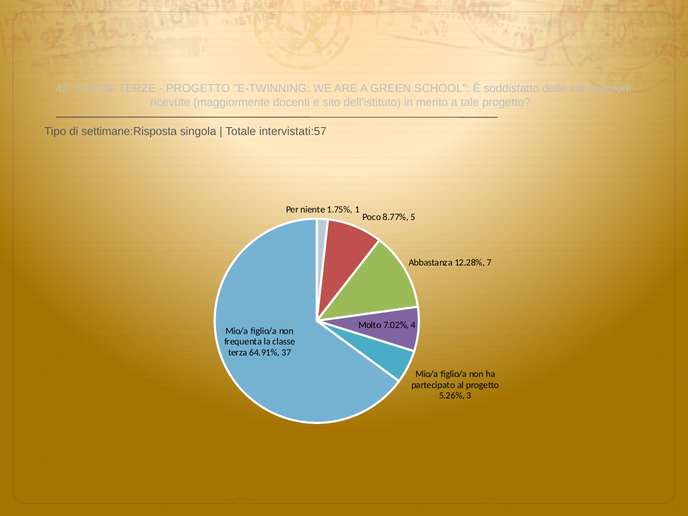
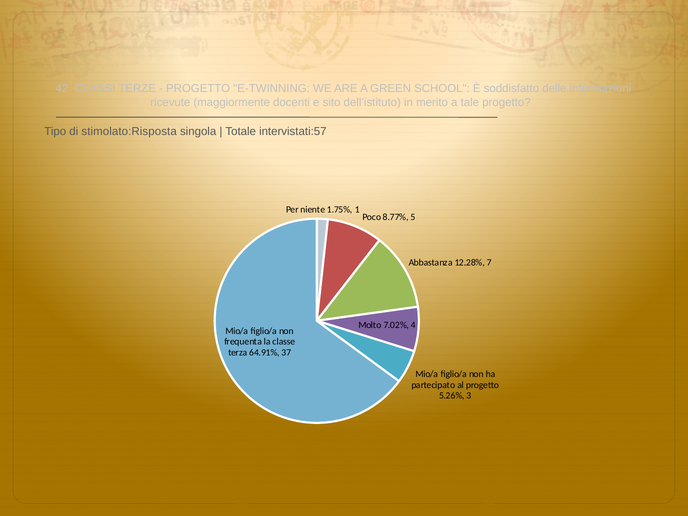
settimane:Risposta: settimane:Risposta -> stimolato:Risposta (129, 132)
